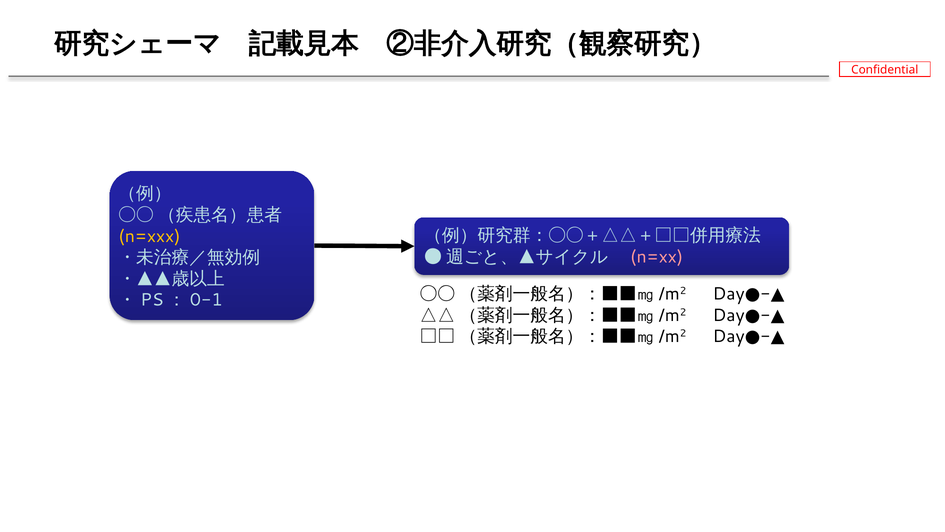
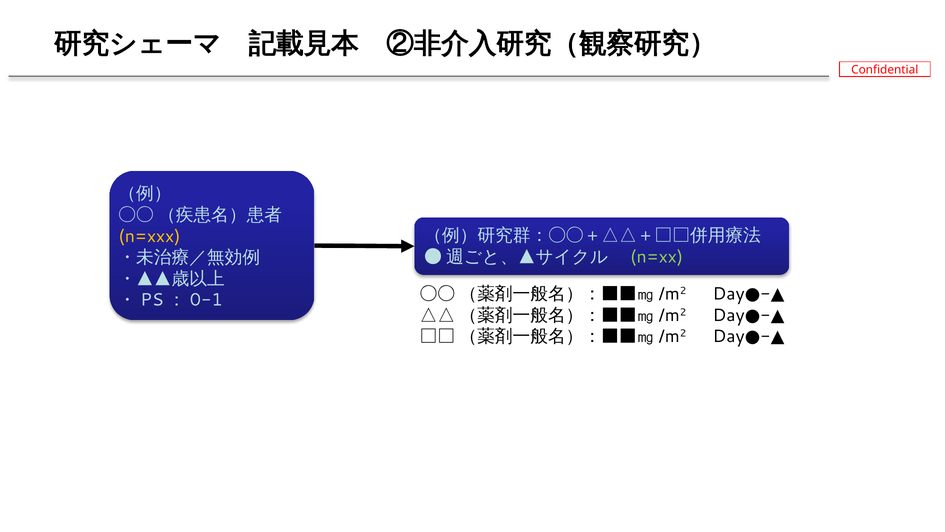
n=xx colour: pink -> light green (657, 257)
